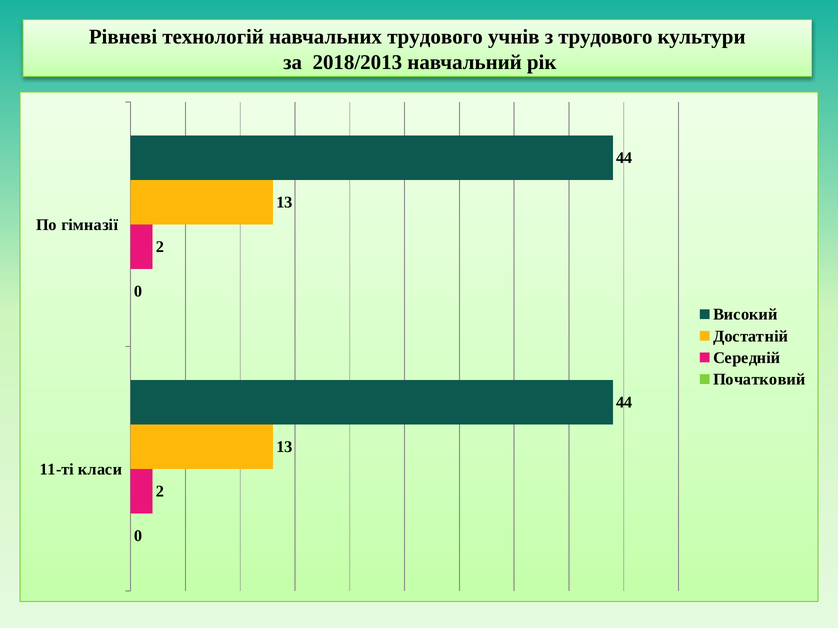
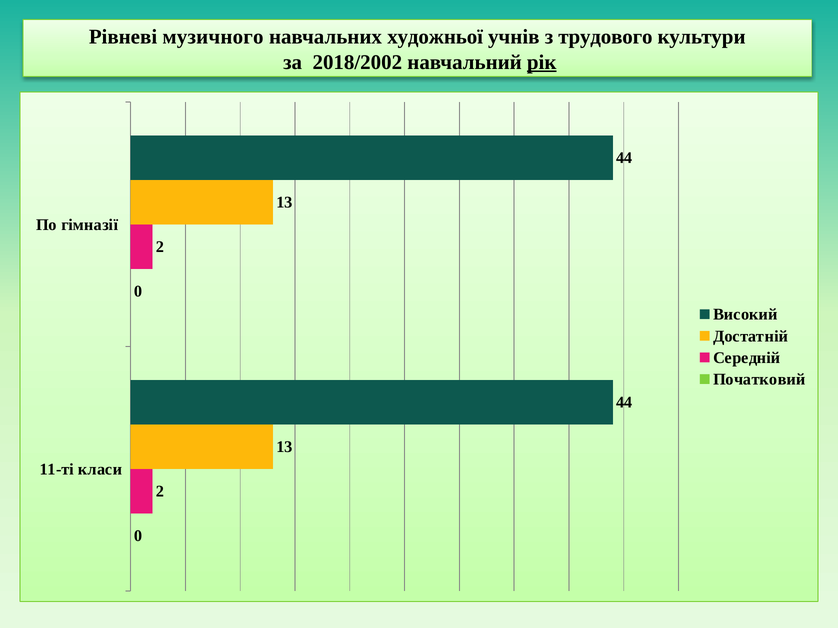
технологій: технологій -> музичного (213, 37)
навчальних трудового: трудового -> художньої (435, 37)
2018/2013: 2018/2013 -> 2018/2002 (357, 62)
рік underline: none -> present (542, 62)
